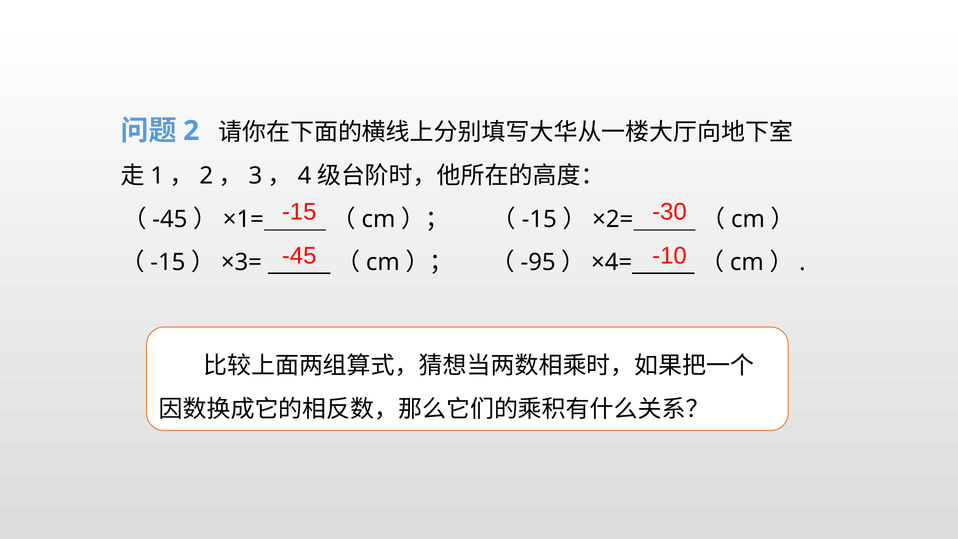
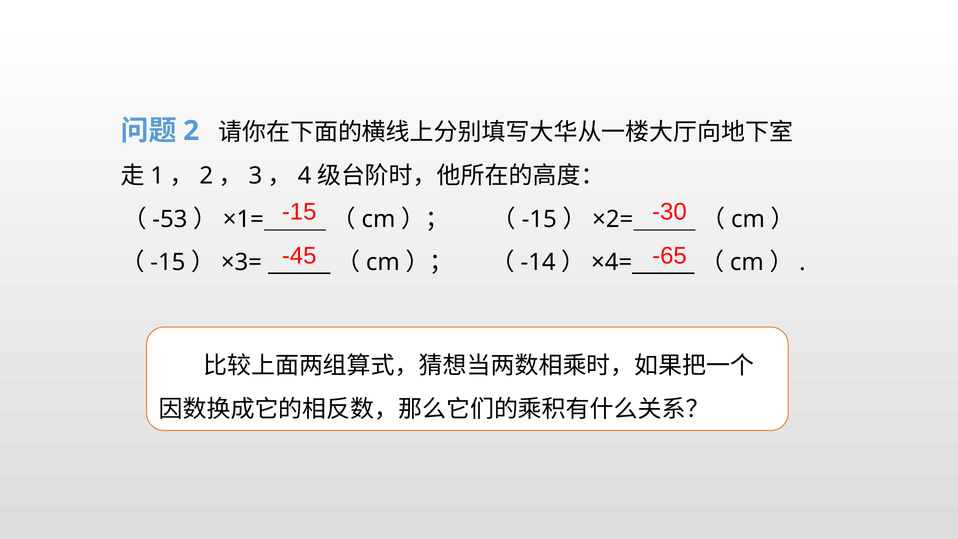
-45: -45 -> -53 (170, 219)
-10: -10 -> -65 (669, 256)
-95: -95 -> -14 (538, 262)
